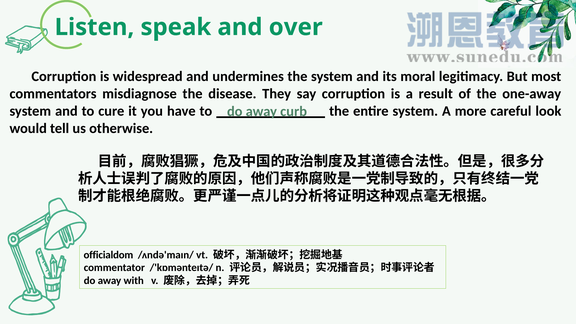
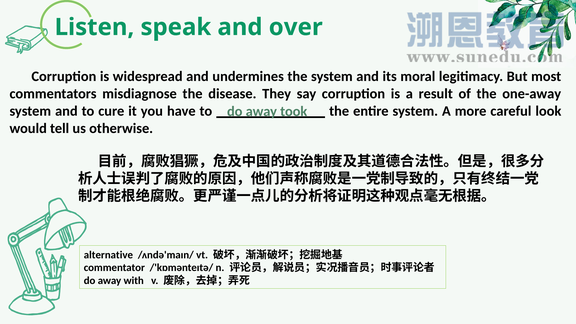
curb: curb -> took (294, 111)
officialdom: officialdom -> alternative (108, 255)
